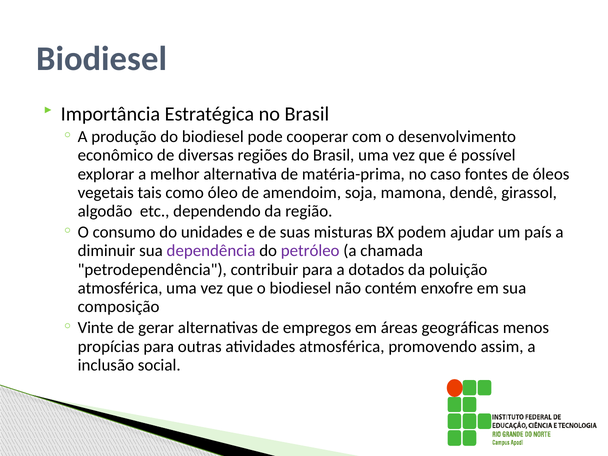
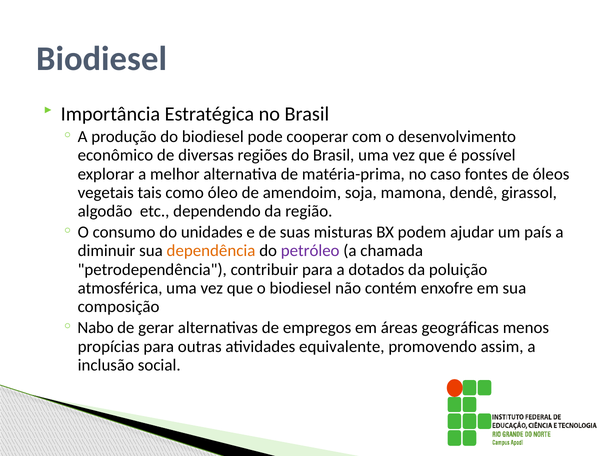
dependência colour: purple -> orange (211, 251)
Vinte: Vinte -> Nabo (96, 328)
atividades atmosférica: atmosférica -> equivalente (342, 346)
